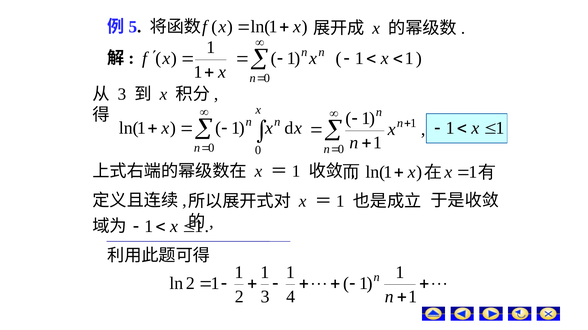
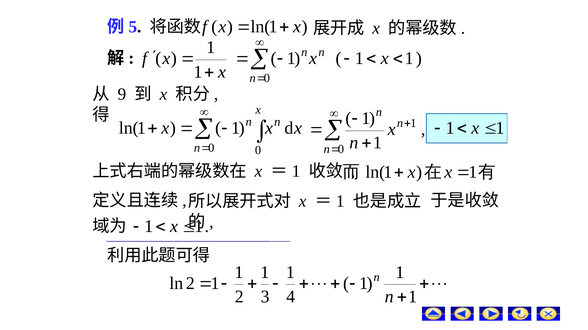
3: 3 -> 9 (122, 95)
